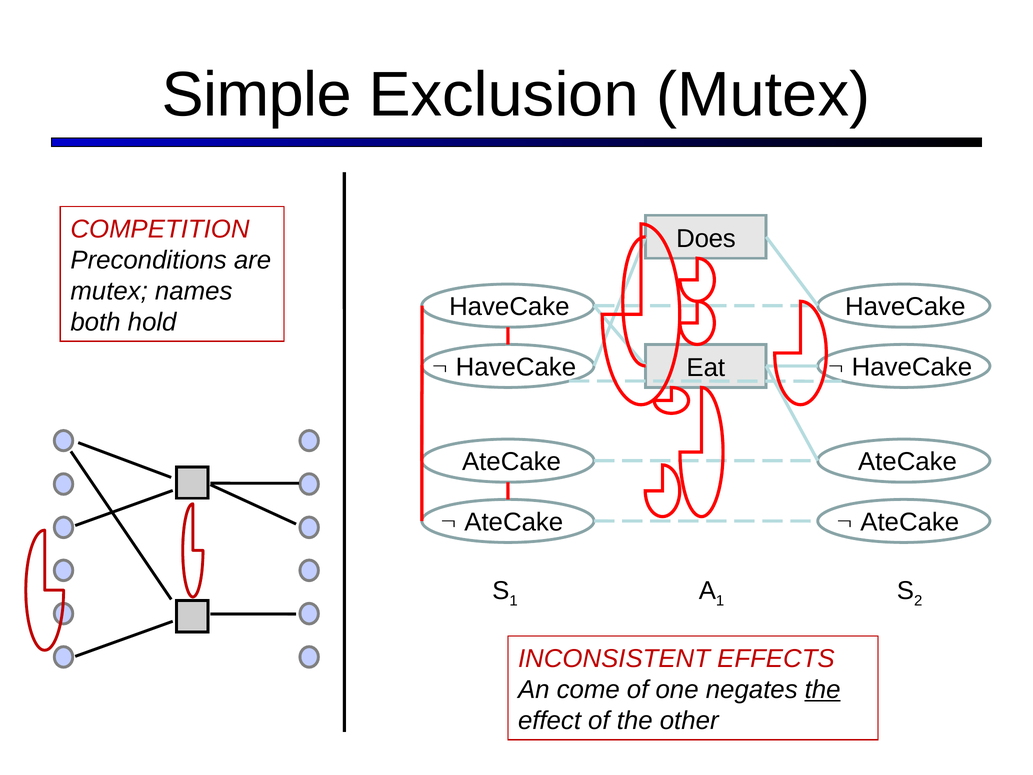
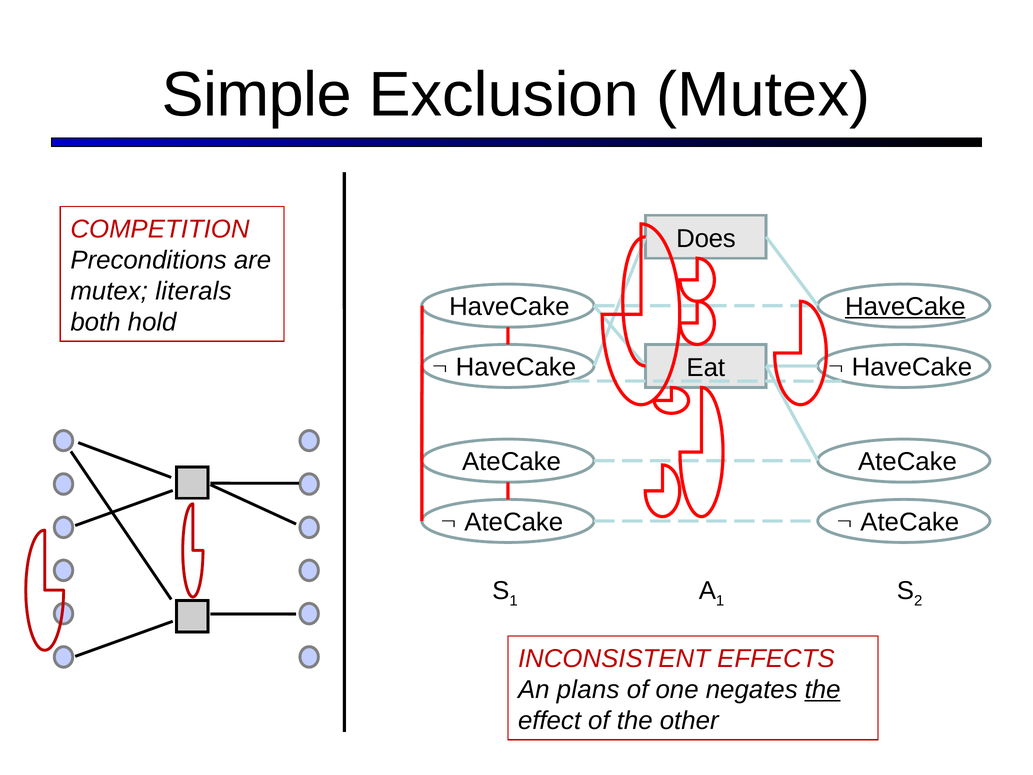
names: names -> literals (194, 291)
HaveCake underline: none -> present (905, 307)
come: come -> plans (588, 690)
